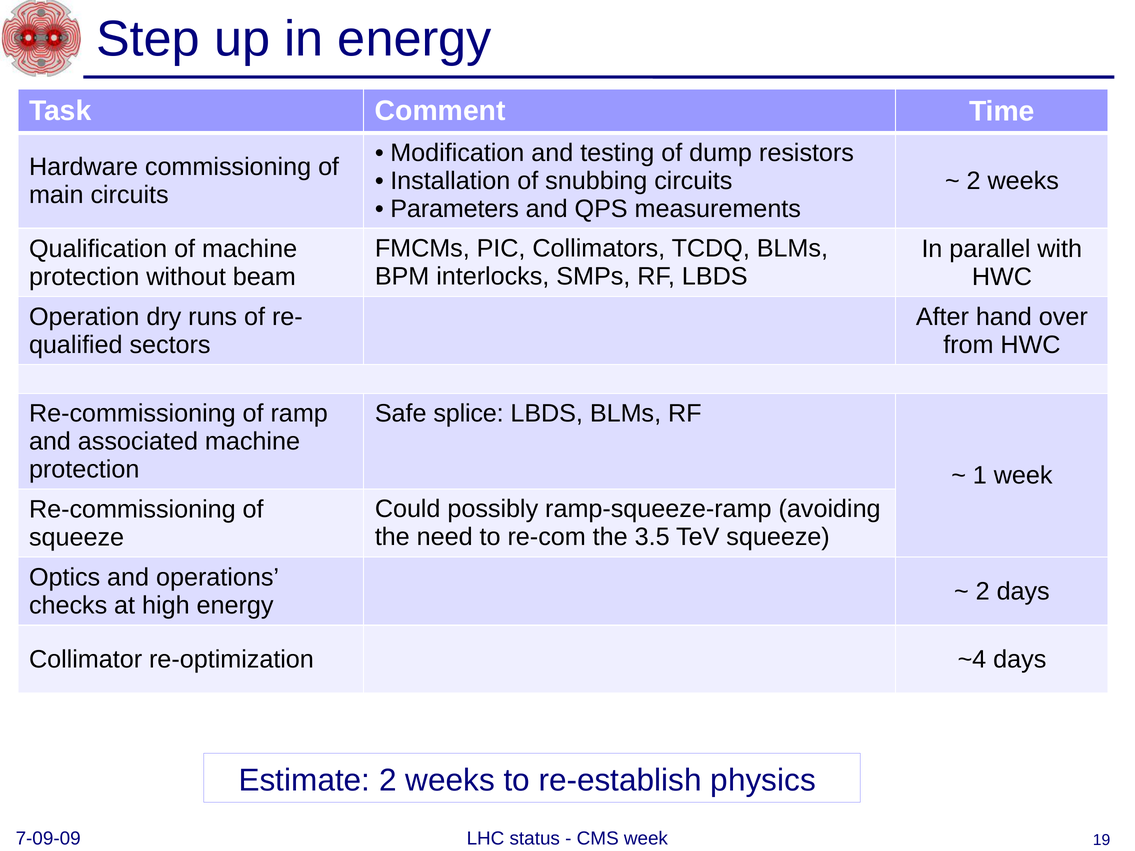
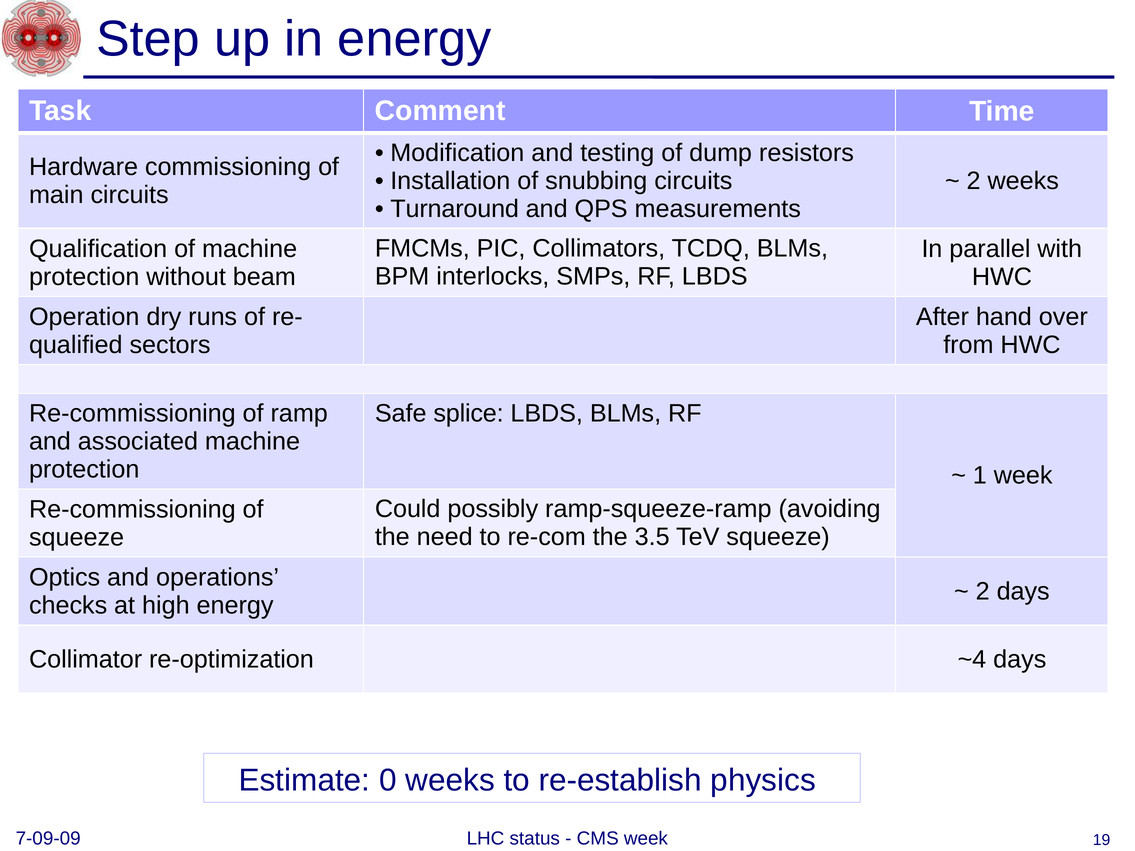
Parameters: Parameters -> Turnaround (455, 209)
Estimate 2: 2 -> 0 (388, 780)
